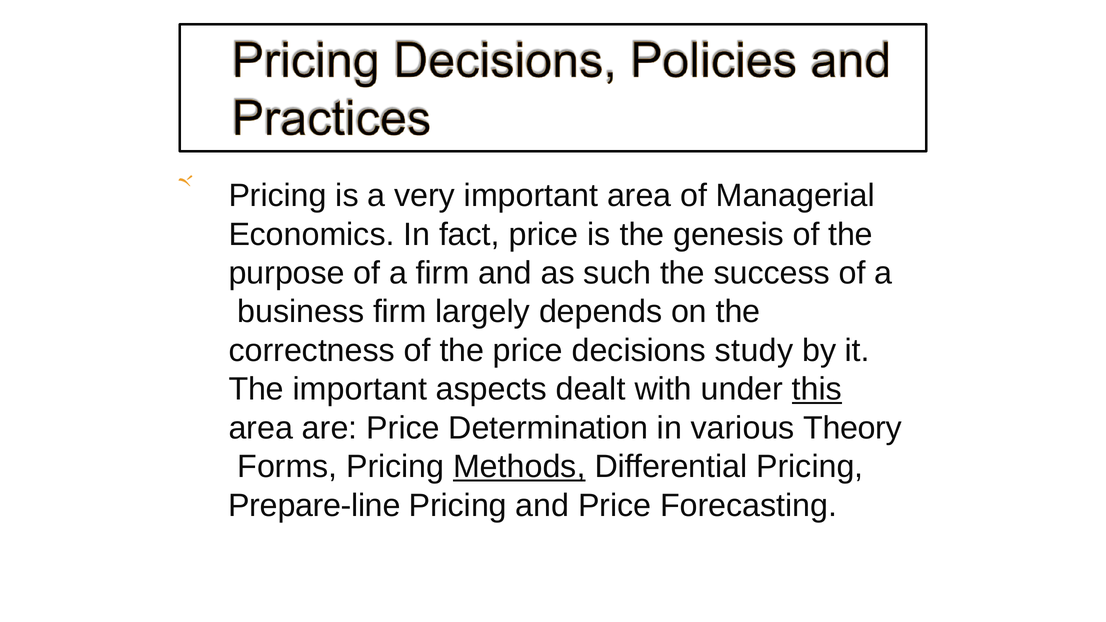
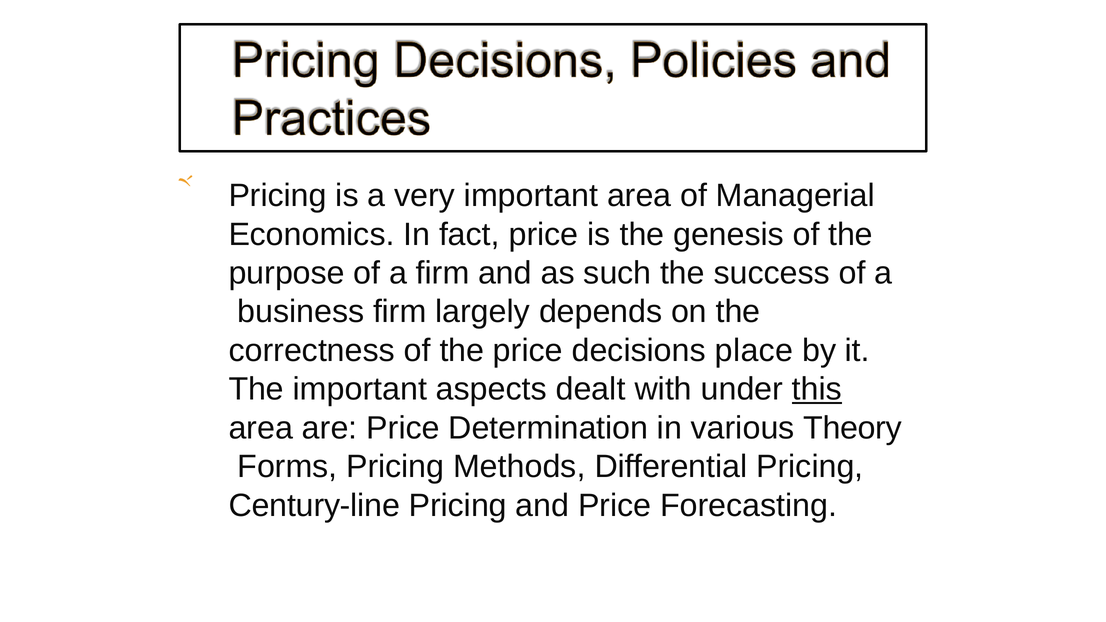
study: study -> place (754, 351)
Methods underline: present -> none (519, 467)
Prepare-line: Prepare-line -> Century-line (314, 506)
